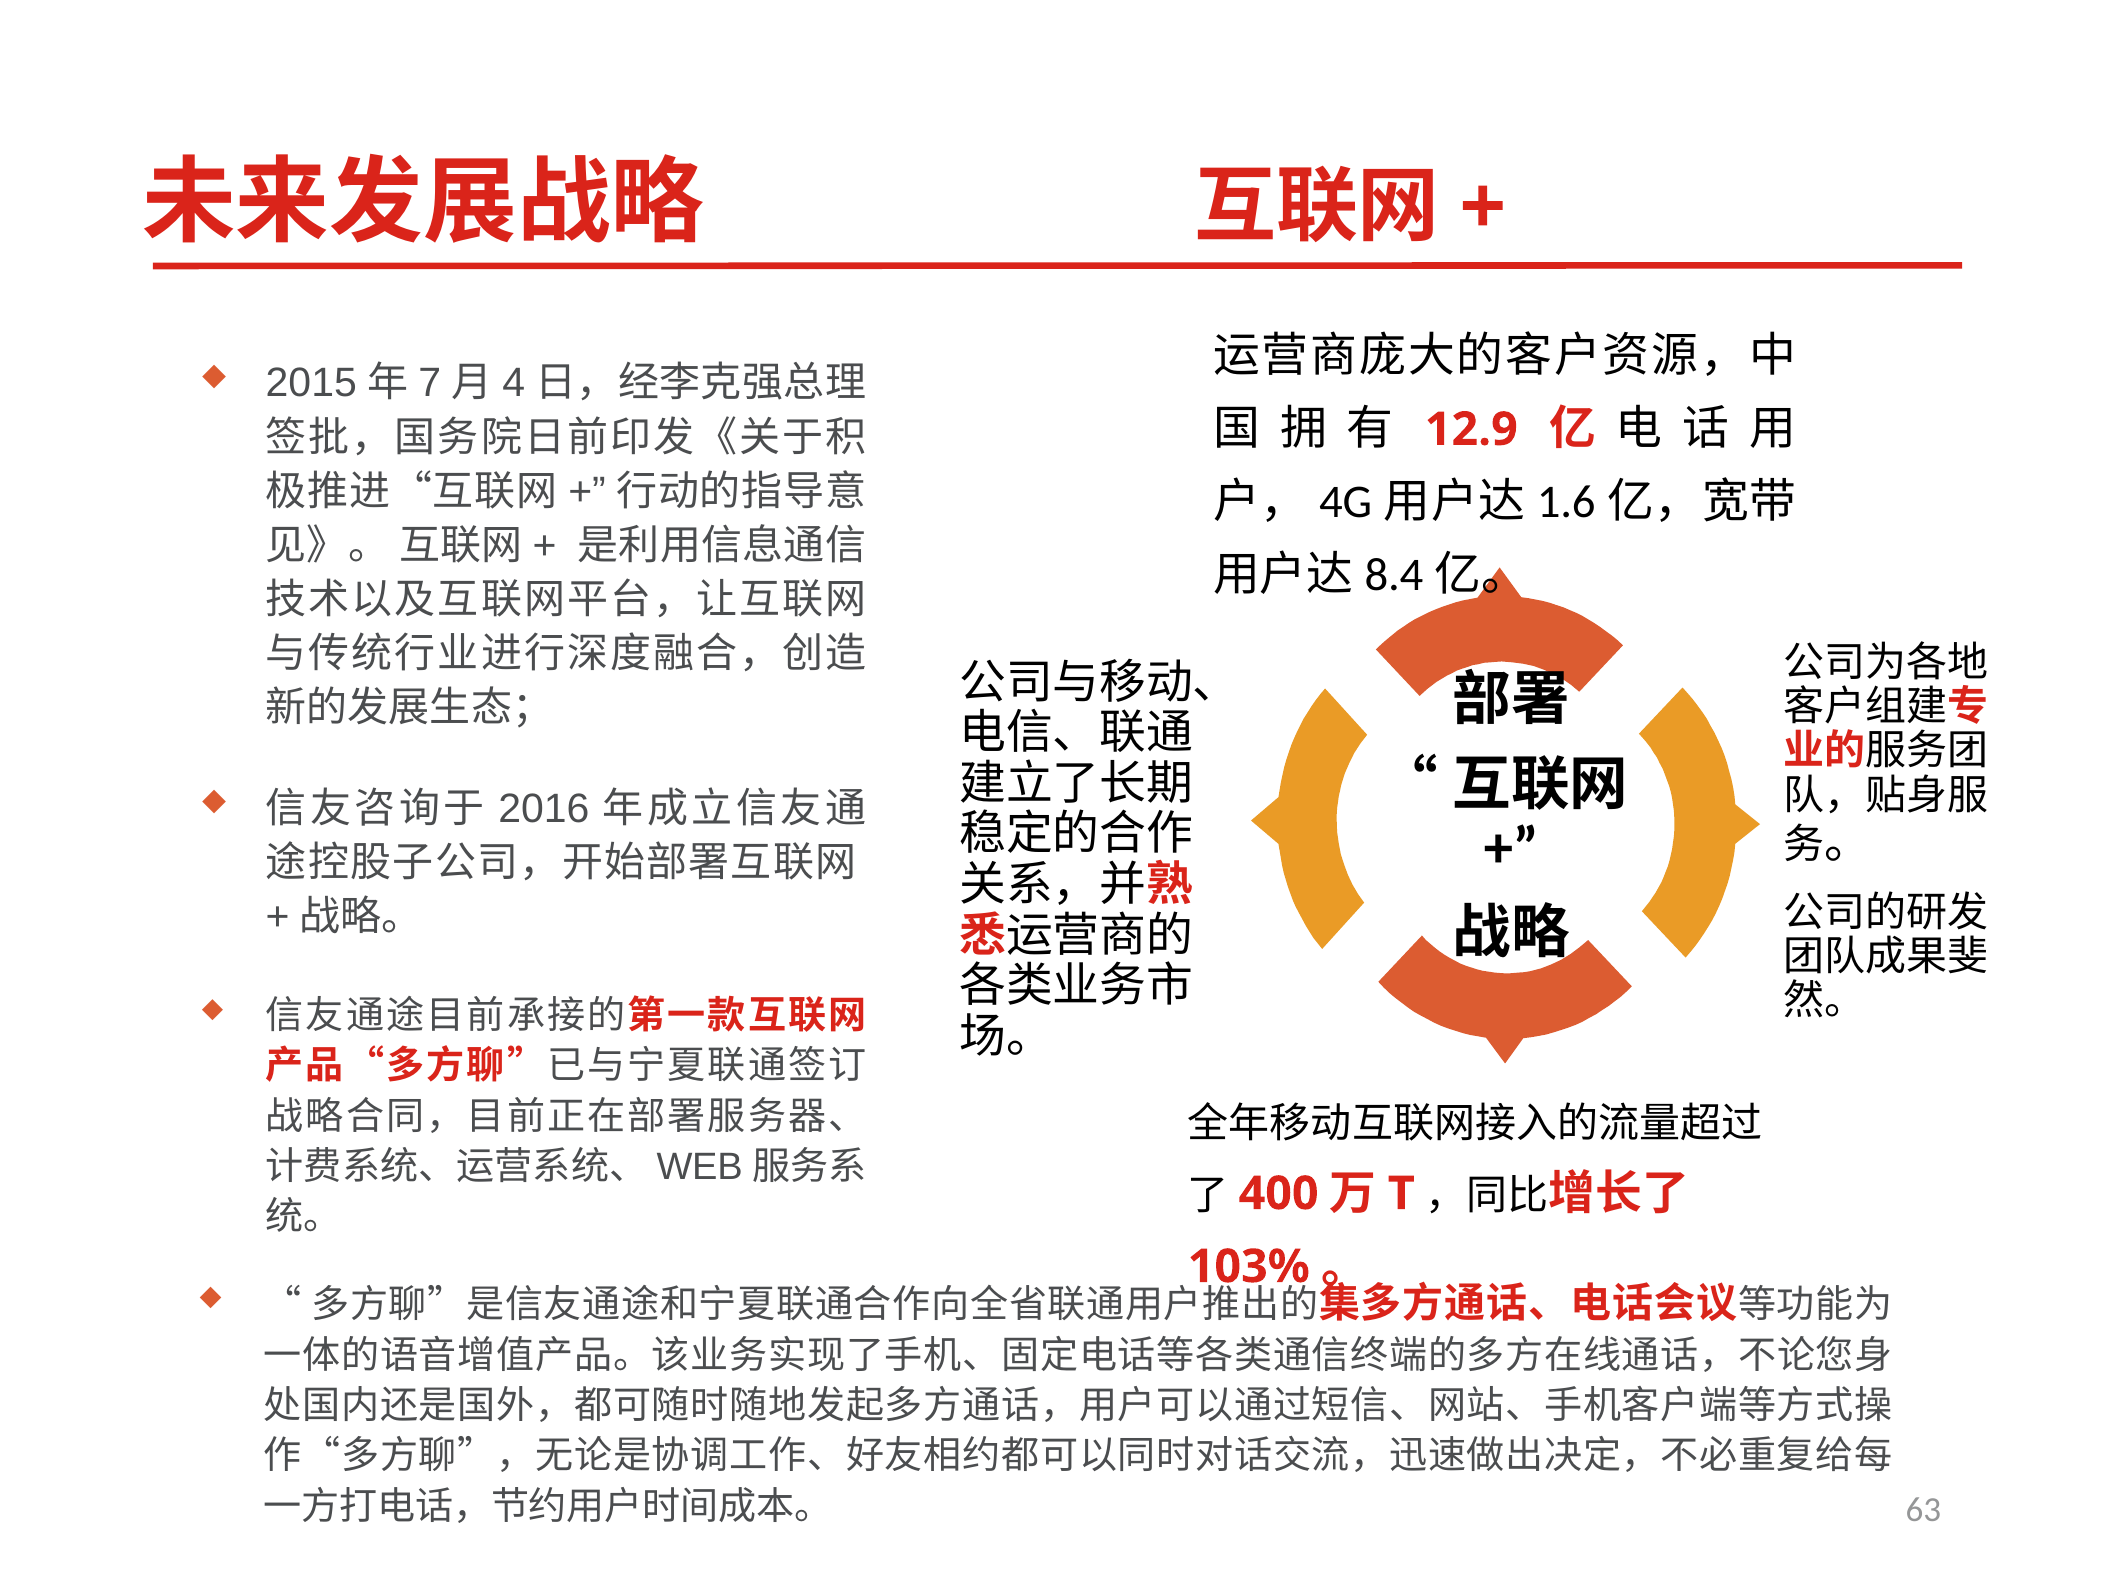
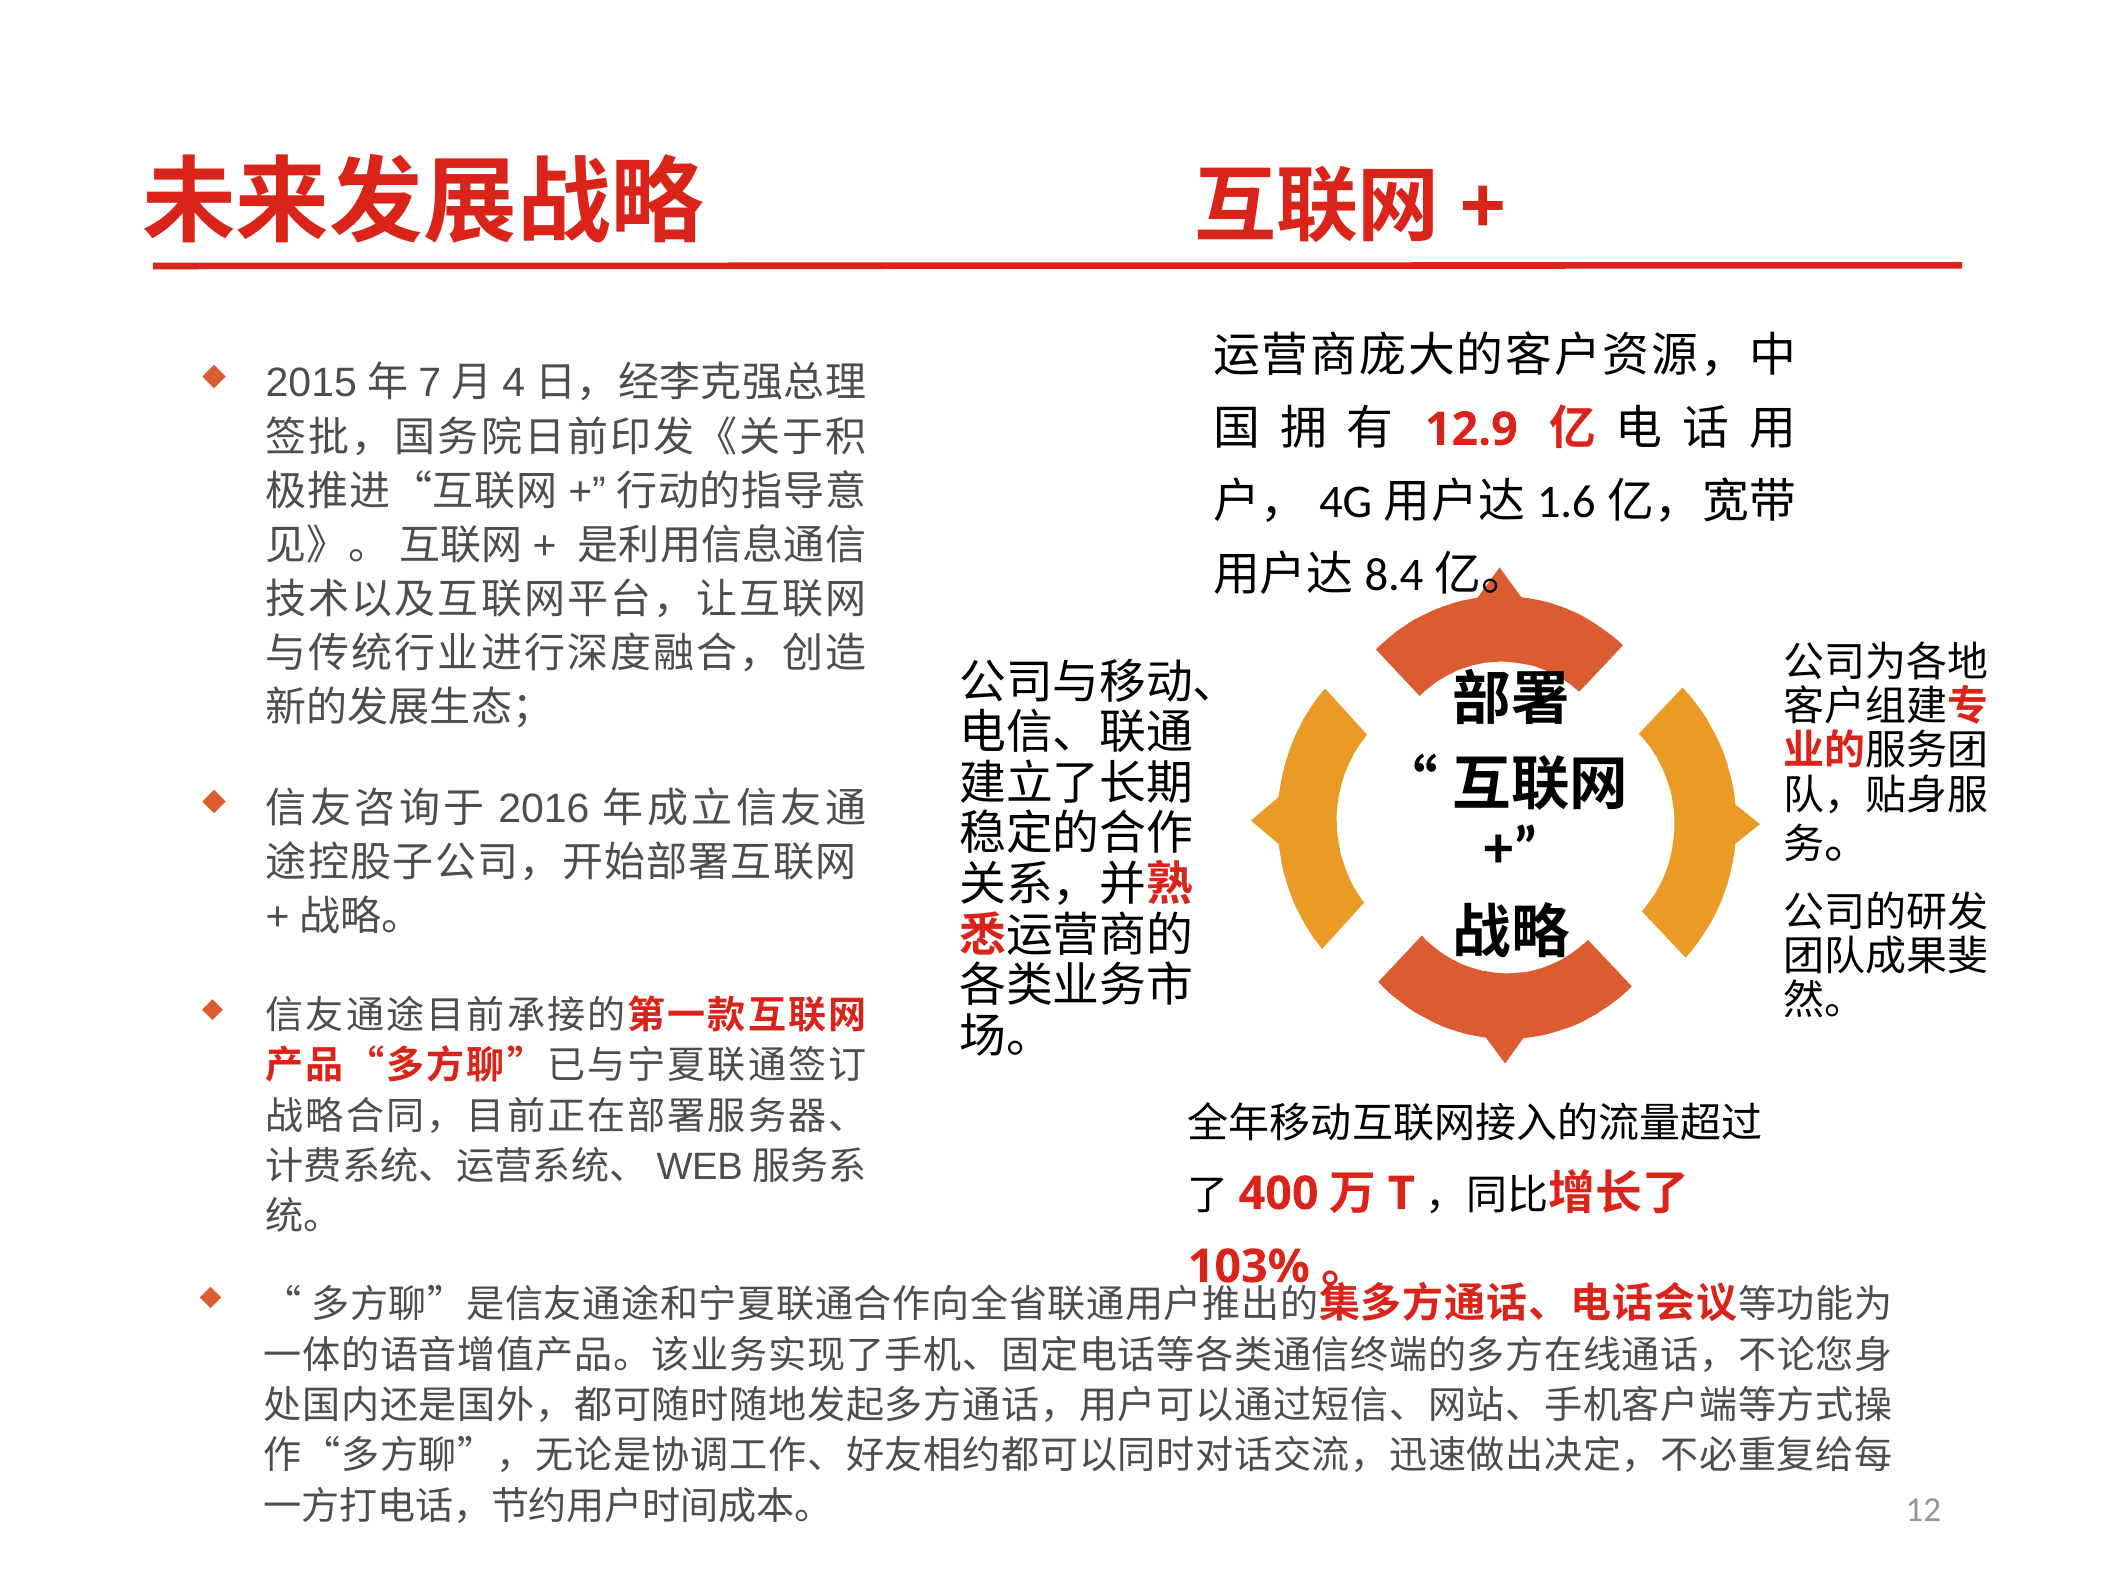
63: 63 -> 12 (1923, 1509)
